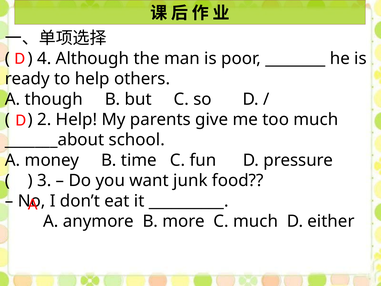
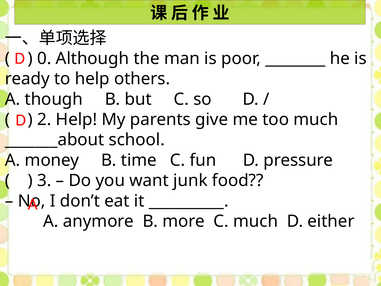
4: 4 -> 0 (44, 58)
